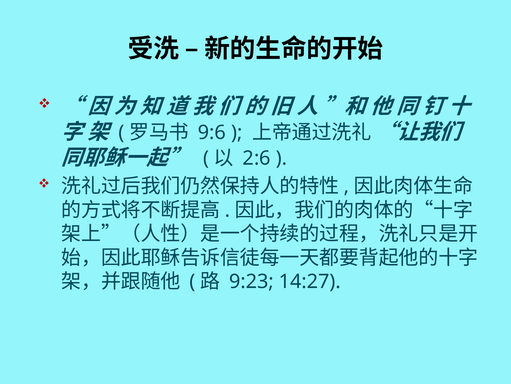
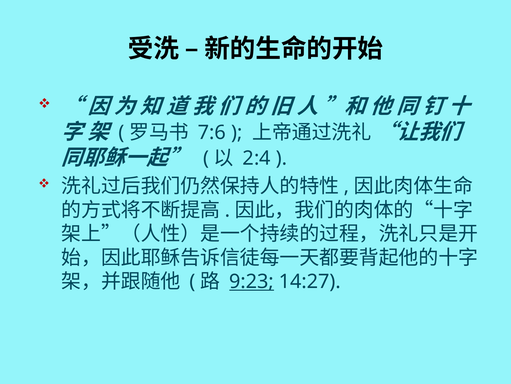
9:6: 9:6 -> 7:6 (212, 132)
2:6: 2:6 -> 2:4 (257, 158)
9:23 underline: none -> present (252, 281)
